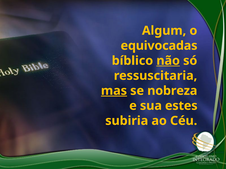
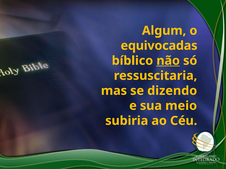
mas underline: present -> none (114, 91)
nobreza: nobreza -> dizendo (172, 91)
estes: estes -> meio (181, 106)
